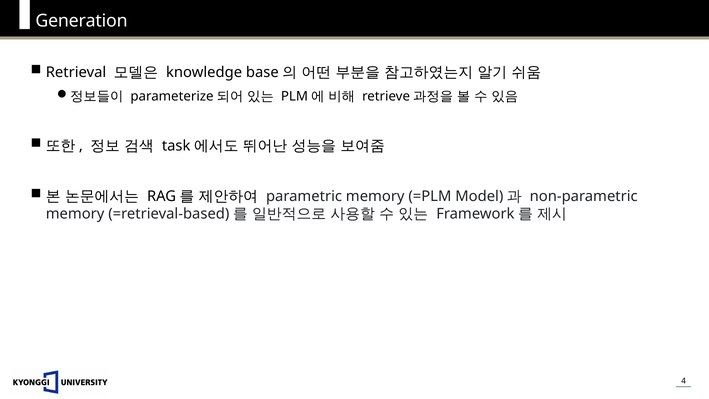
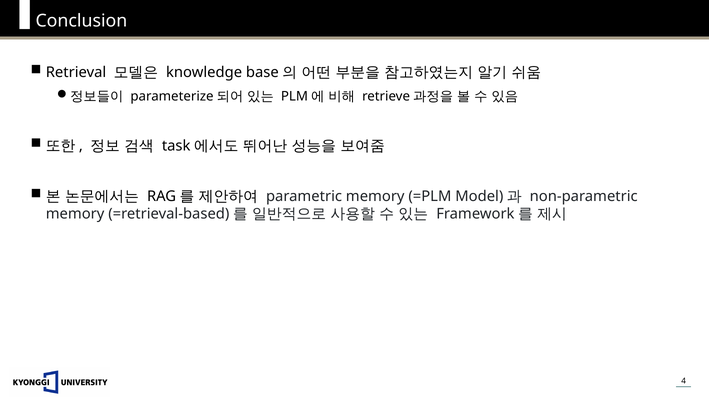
Generation: Generation -> Conclusion (81, 21)
